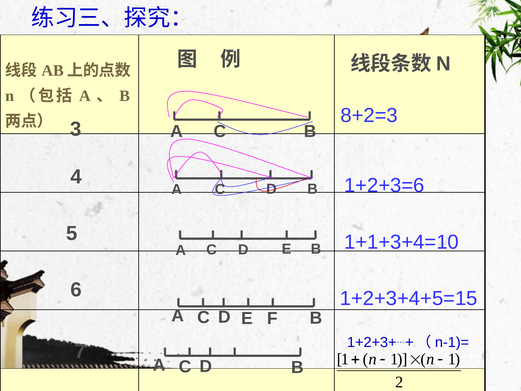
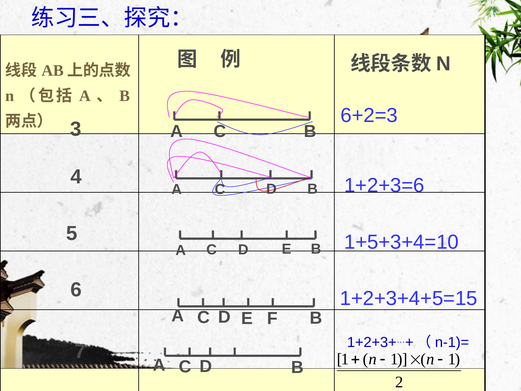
8+2=3: 8+2=3 -> 6+2=3 (369, 115)
1+1+3+4=10: 1+1+3+4=10 -> 1+5+3+4=10 (402, 242)
